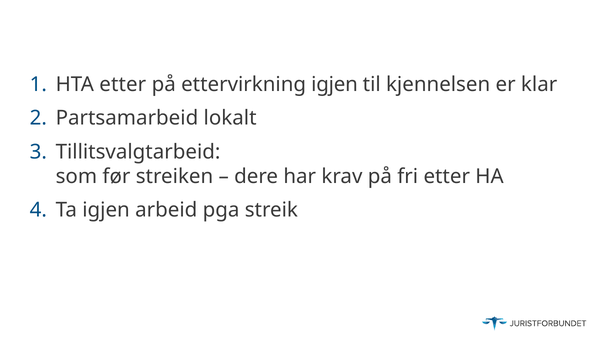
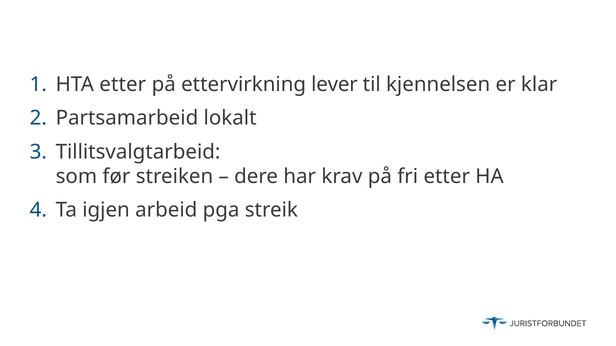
ettervirkning igjen: igjen -> lever (335, 85)
